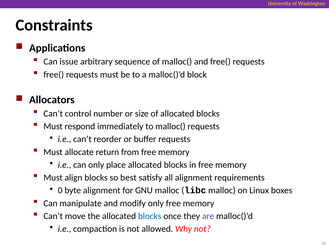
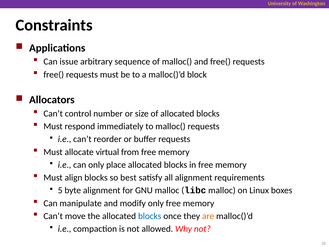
return: return -> virtual (107, 152)
0: 0 -> 5 (60, 190)
are colour: purple -> orange (208, 216)
